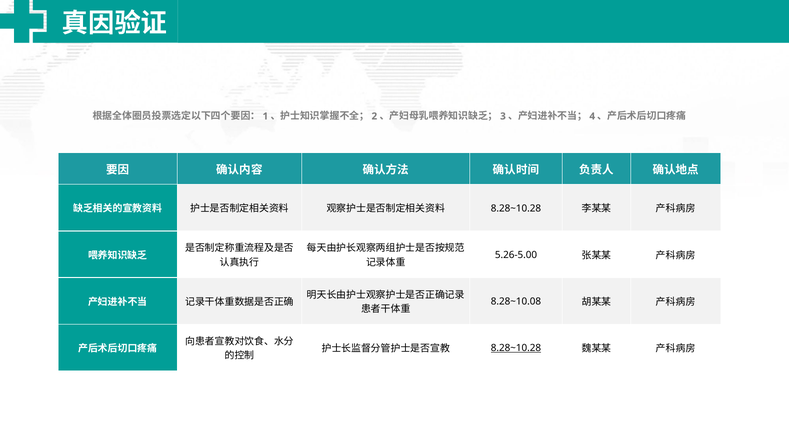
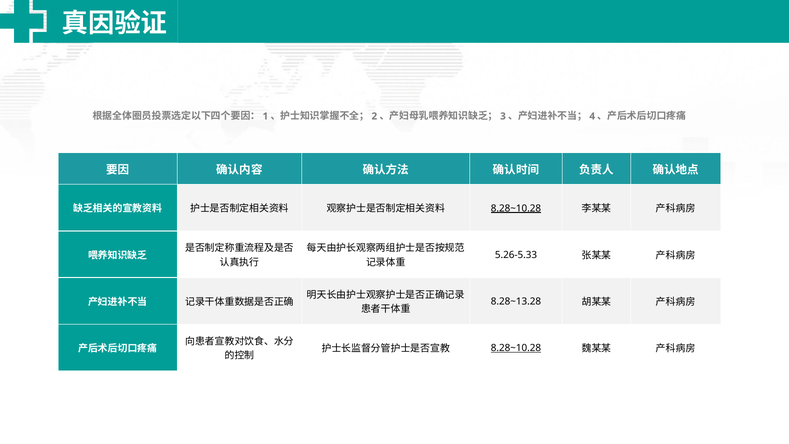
8.28~10.28 underline: none -> present (516, 208)
5.26-5.00: 5.26-5.00 -> 5.26-5.33 (516, 255)
8.28~10.08: 8.28~10.08 -> 8.28~13.28 (516, 301)
